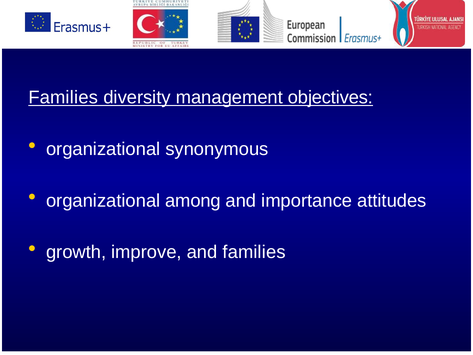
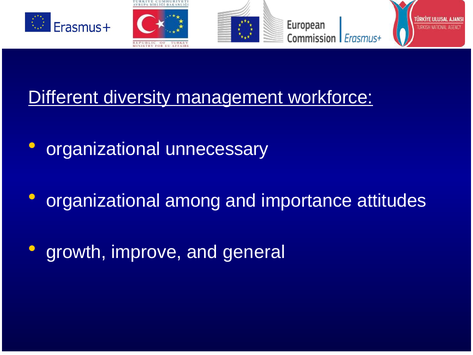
Families: Families -> Different (63, 97)
objectives: objectives -> workforce (330, 97)
synonymous: synonymous -> unnecessary (217, 149)
and families: families -> general (254, 252)
